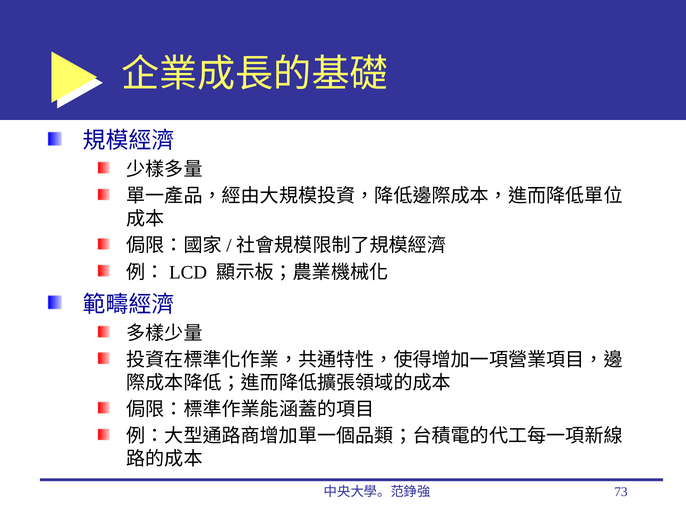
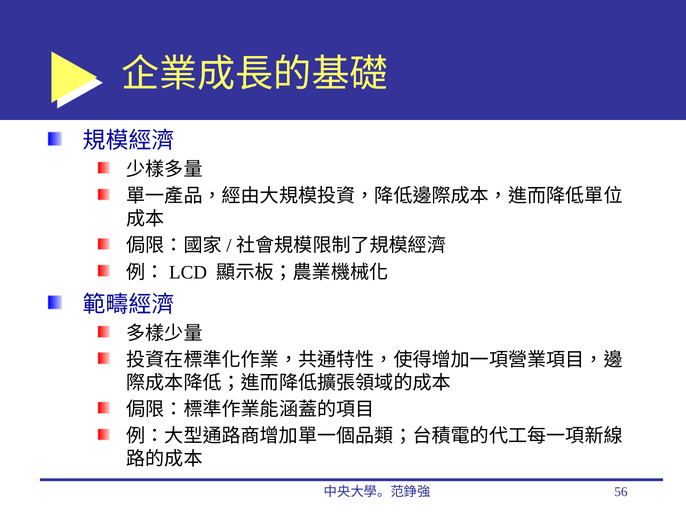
73: 73 -> 56 (621, 493)
